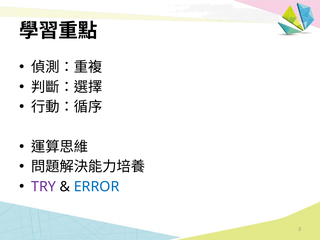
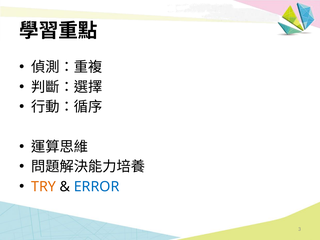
TRY colour: purple -> orange (44, 187)
